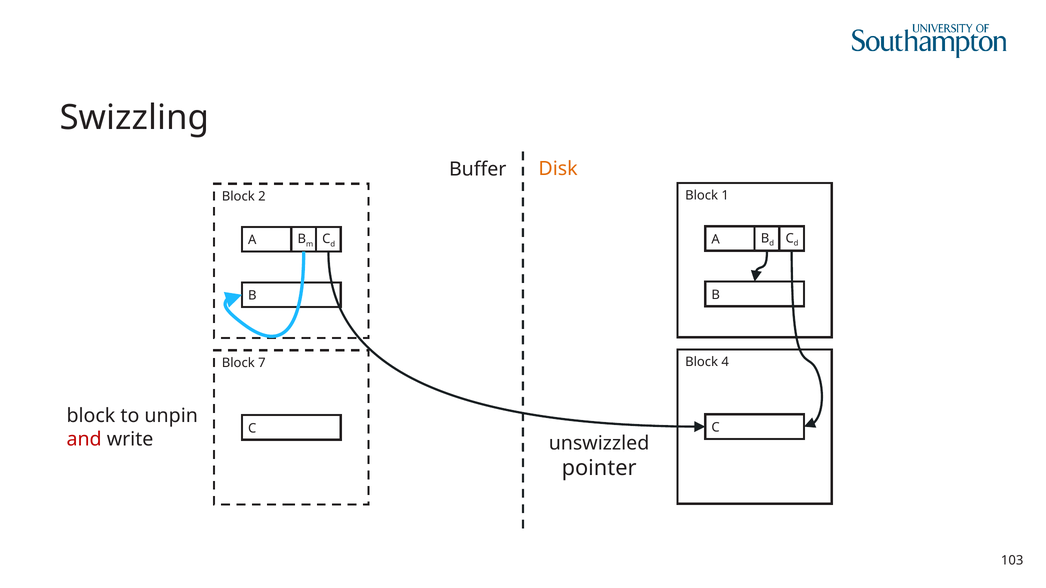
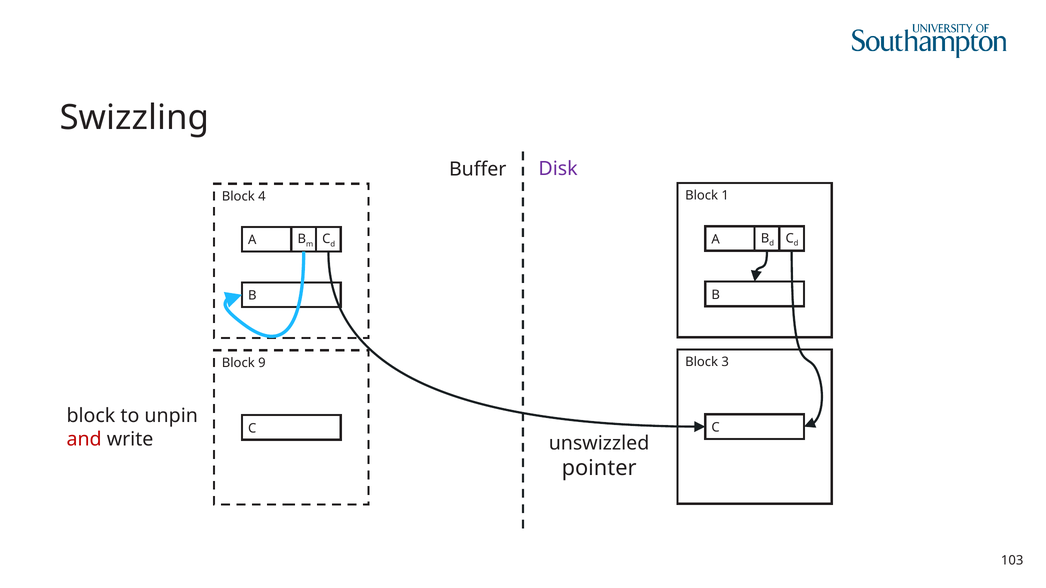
Disk colour: orange -> purple (558, 169)
2: 2 -> 4 (262, 196)
4: 4 -> 3 (725, 362)
7: 7 -> 9 (262, 363)
